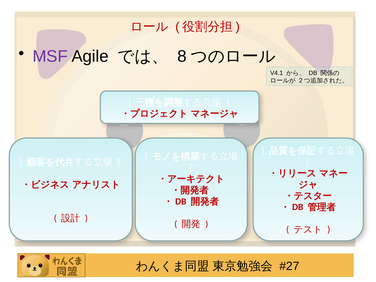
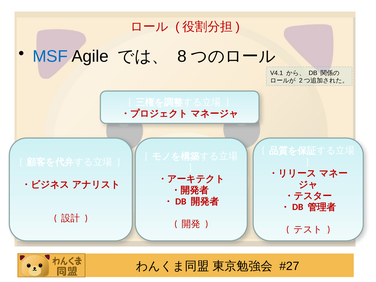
MSF colour: purple -> blue (50, 56)
